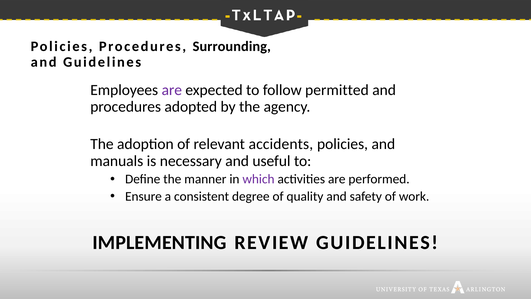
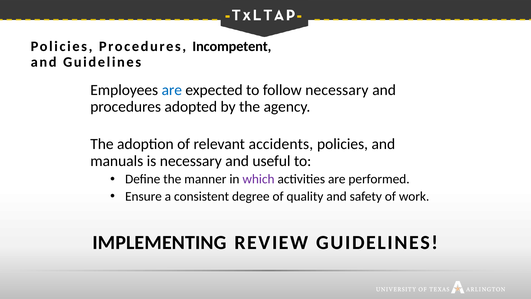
Surrounding: Surrounding -> Incompetent (232, 46)
are colour: purple -> blue (172, 90)
follow permitted: permitted -> necessary (337, 90)
